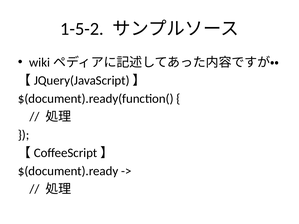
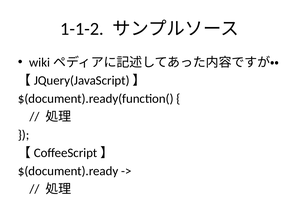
1-5-2: 1-5-2 -> 1-1-2 (82, 29)
